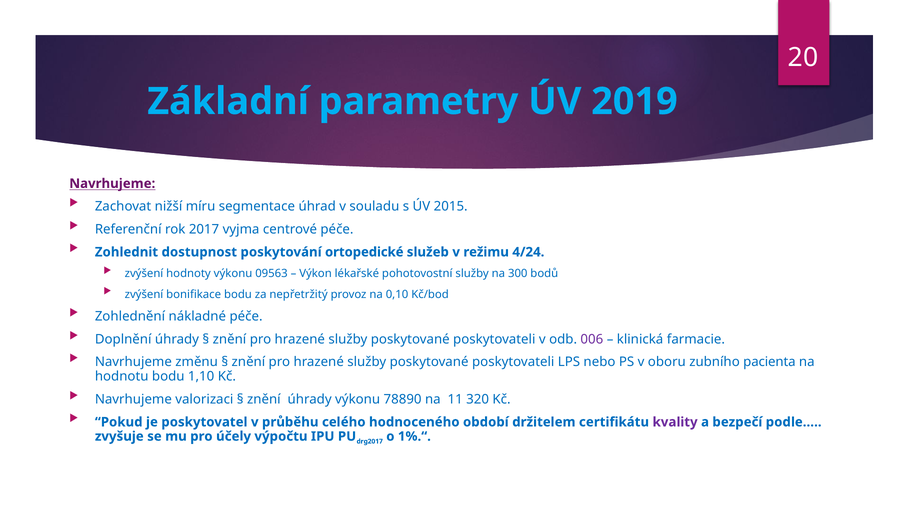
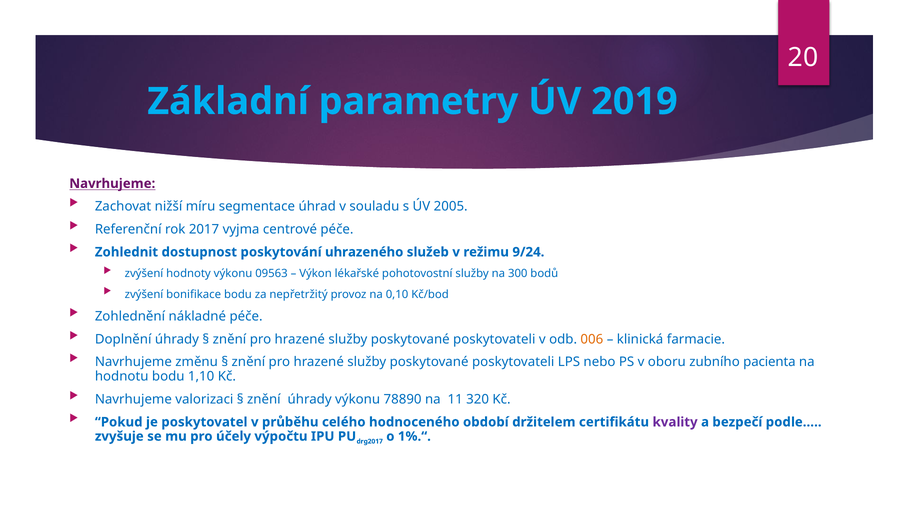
2015: 2015 -> 2005 (451, 207)
ortopedické: ortopedické -> uhrazeného (364, 252)
4/24: 4/24 -> 9/24 (528, 252)
006 colour: purple -> orange (592, 339)
